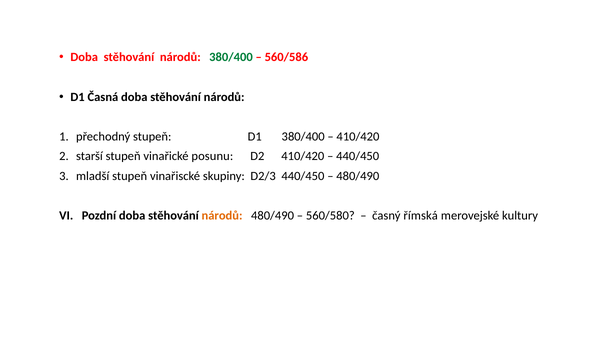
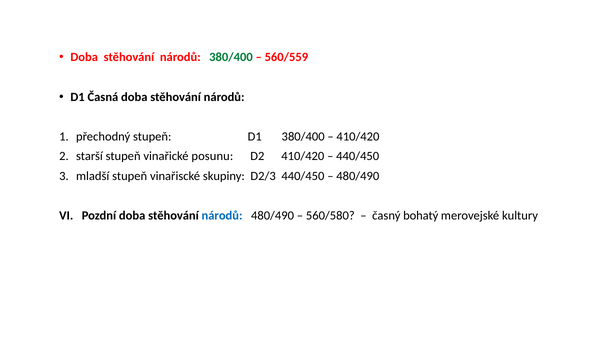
560/586: 560/586 -> 560/559 (286, 57)
národů colour: orange -> blue (222, 216)
římská: římská -> bohatý (421, 216)
